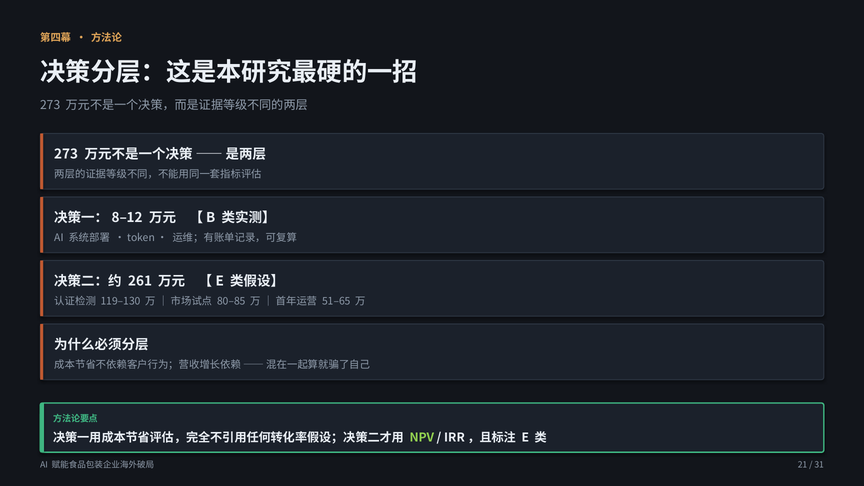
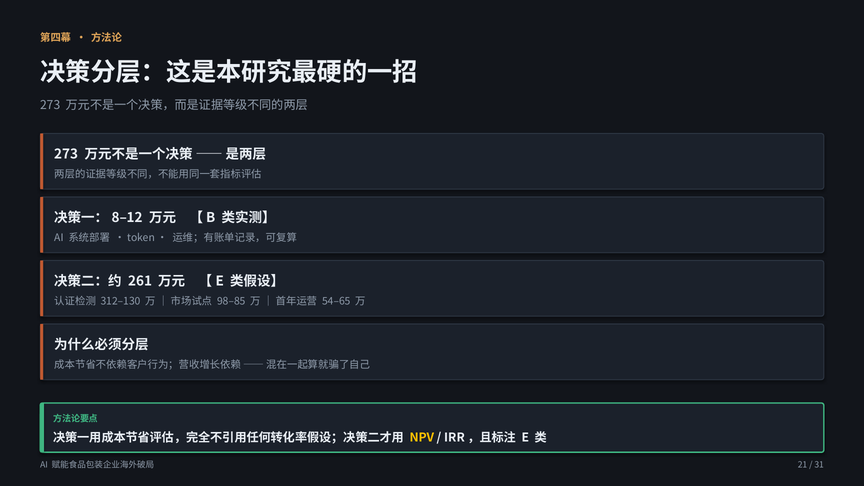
119–130: 119–130 -> 312–130 (121, 301)
80–85: 80–85 -> 98–85 (231, 301)
51–65: 51–65 -> 54–65 (336, 301)
NPV colour: light green -> yellow (422, 438)
